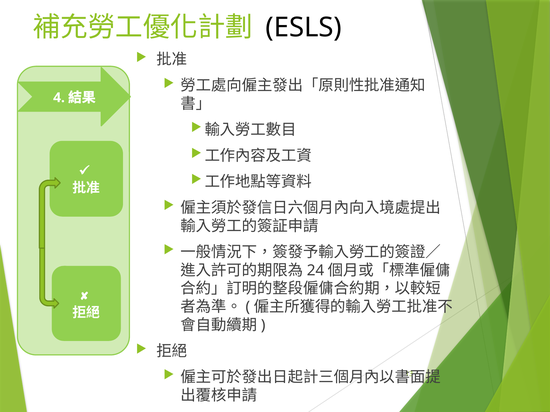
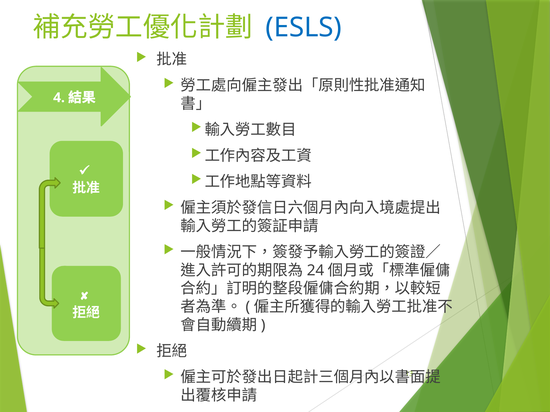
ESLS colour: black -> blue (304, 28)
